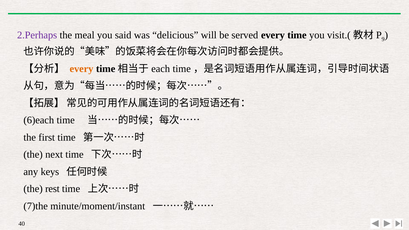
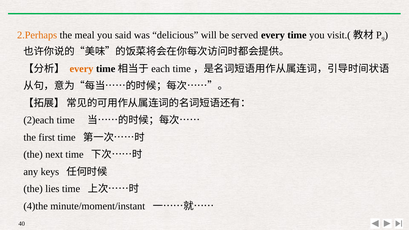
2.Perhaps colour: purple -> orange (37, 35)
6)each: 6)each -> 2)each (39, 120)
rest: rest -> lies (52, 189)
7)the: 7)the -> 4)the (36, 206)
